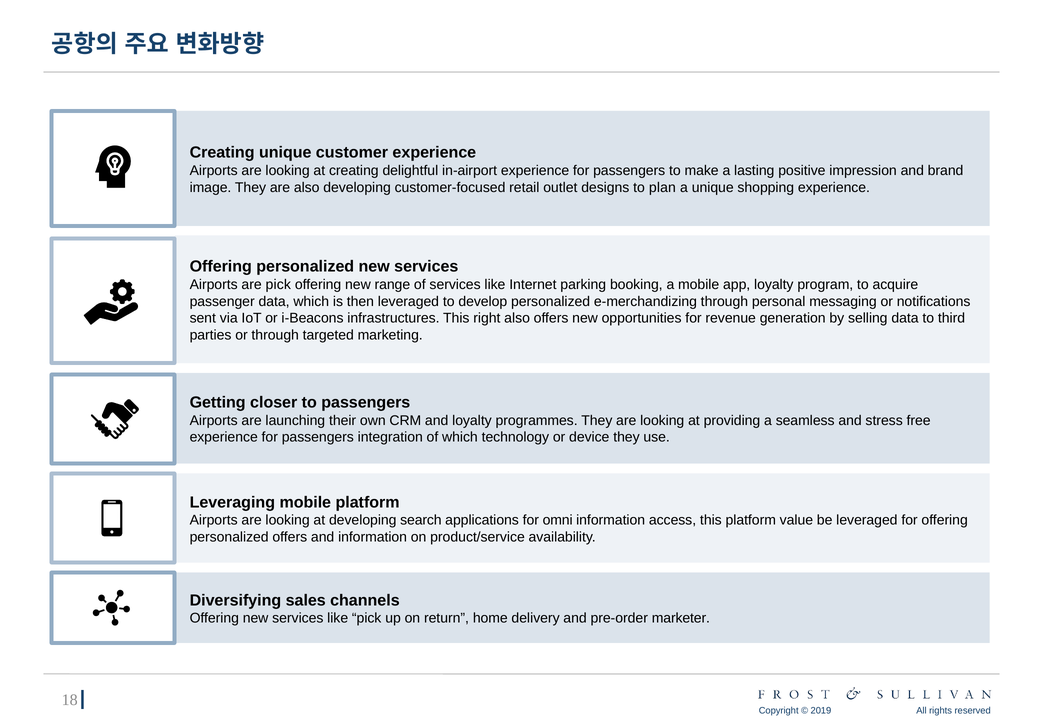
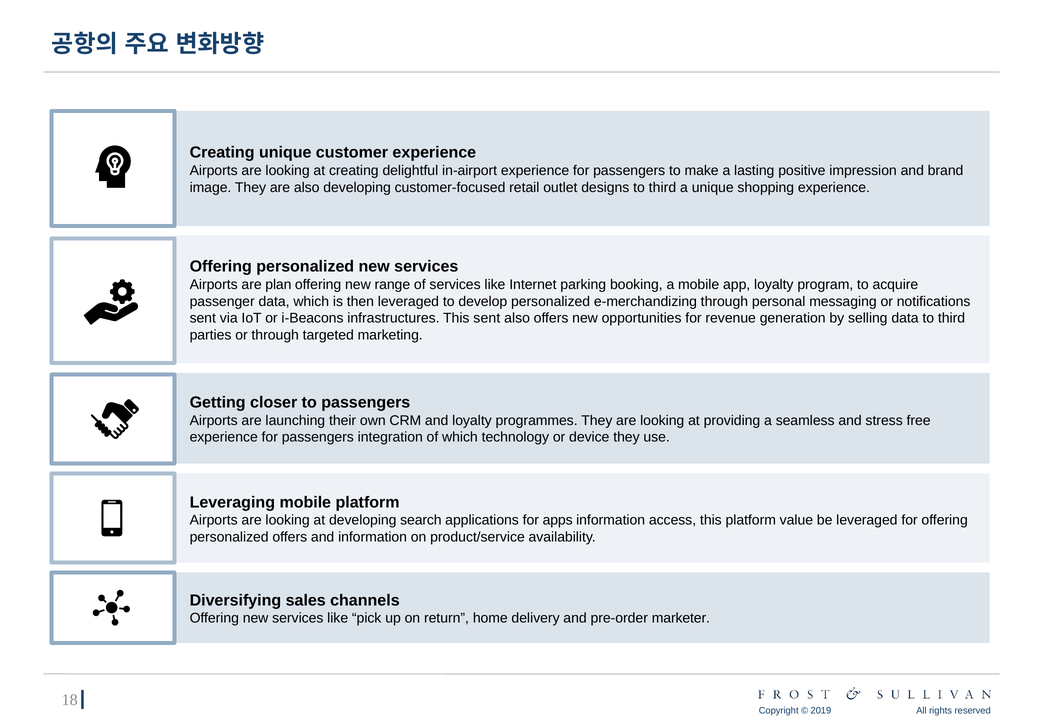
designs to plan: plan -> third (662, 187)
are pick: pick -> plan (278, 285)
This right: right -> sent (487, 318)
omni: omni -> apps (558, 520)
